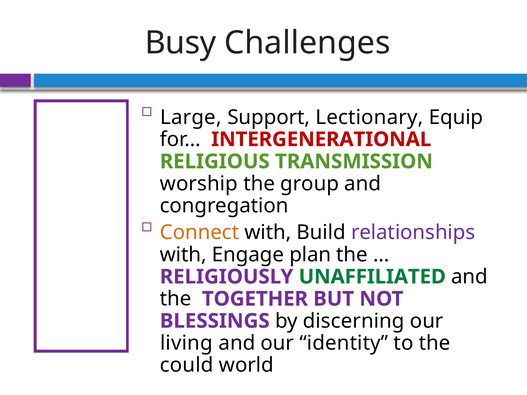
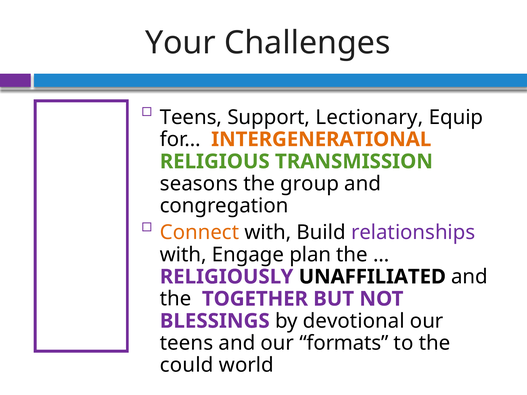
Busy: Busy -> Your (180, 43)
Large: Large -> Teens (191, 117)
INTERGENERATIONAL colour: red -> orange (321, 139)
worship: worship -> seasons (199, 184)
UNAFFILIATED colour: green -> black (372, 277)
discerning: discerning -> devotional (354, 321)
living: living -> teens (186, 343)
identity: identity -> formats (344, 343)
